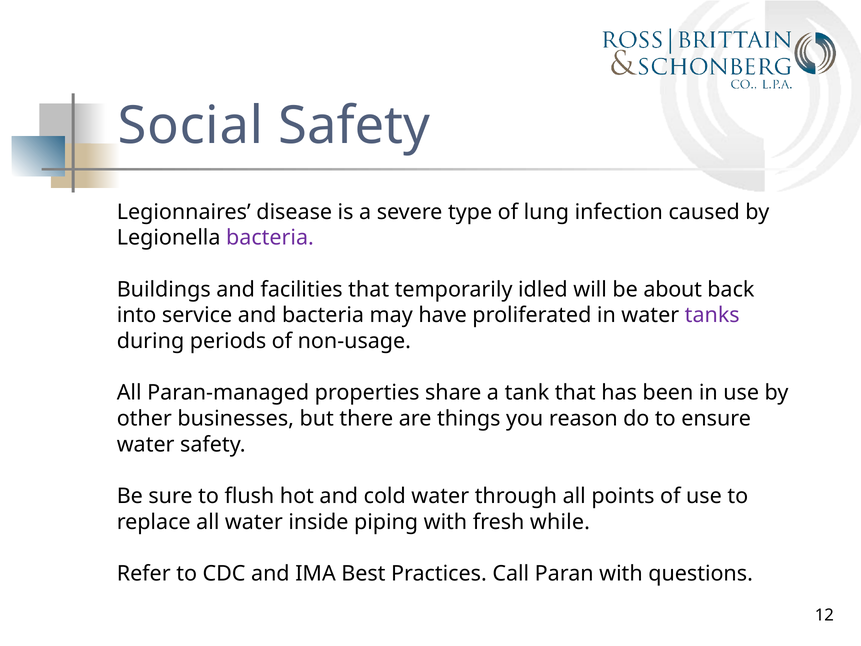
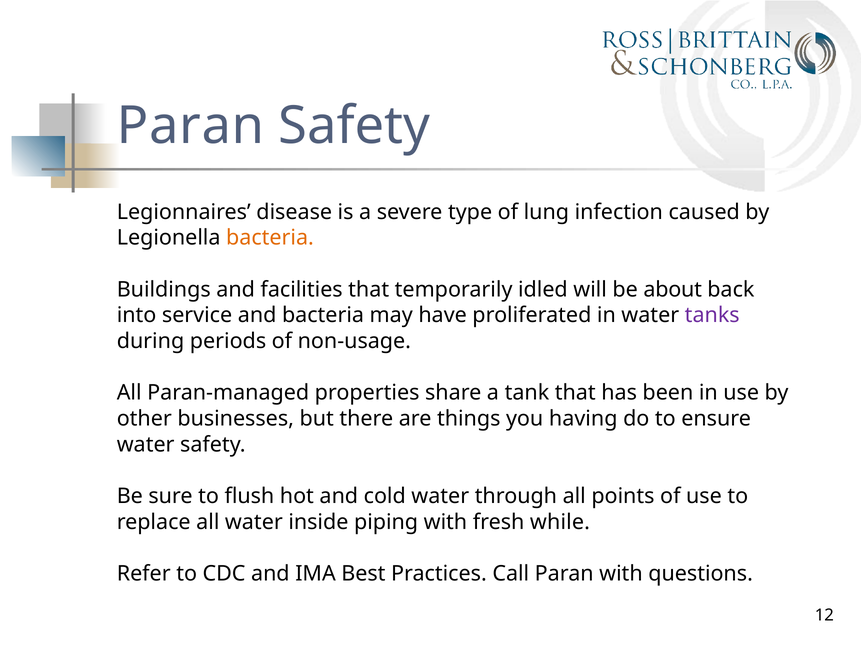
Social: Social -> Paran (191, 126)
bacteria colour: purple -> orange (270, 238)
reason: reason -> having (583, 418)
